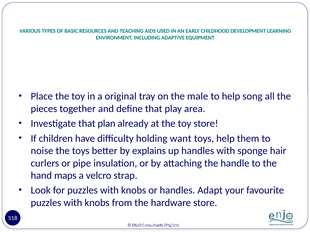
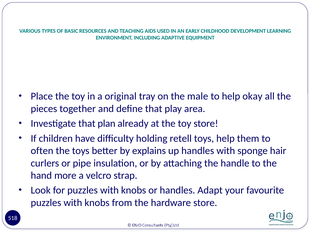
song: song -> okay (252, 96)
want: want -> retell (181, 139)
noise: noise -> often (42, 151)
maps: maps -> more (65, 176)
